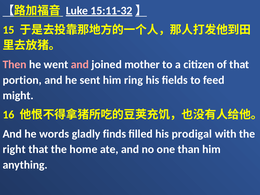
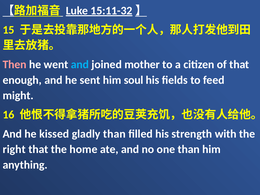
and colour: pink -> light blue (80, 65)
portion: portion -> enough (22, 80)
ring: ring -> soul (134, 80)
words: words -> kissed (54, 134)
gladly finds: finds -> than (114, 134)
prodigal: prodigal -> strength (192, 134)
